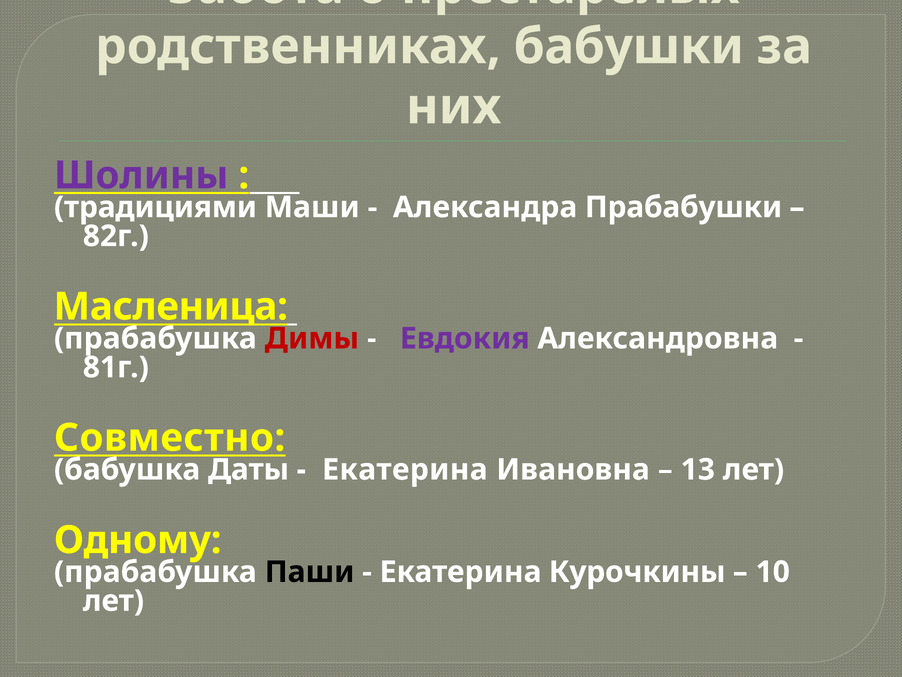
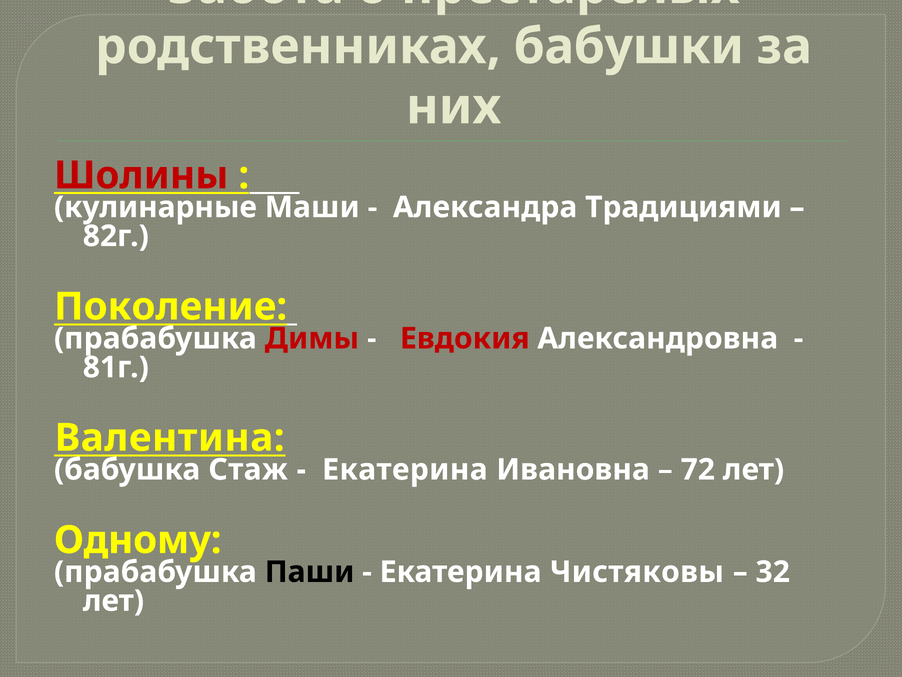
Шолины colour: purple -> red (141, 175)
традициями: традициями -> кулинарные (155, 207)
Прабабушки: Прабабушки -> Традициями (683, 207)
Масленица: Масленица -> Поколение (171, 306)
Евдокия colour: purple -> red (465, 338)
Совместно: Совместно -> Валентина (170, 438)
Даты: Даты -> Стаж (248, 469)
13: 13 -> 72 (698, 469)
Курочкины: Курочкины -> Чистяковы (637, 572)
10: 10 -> 32 (773, 572)
